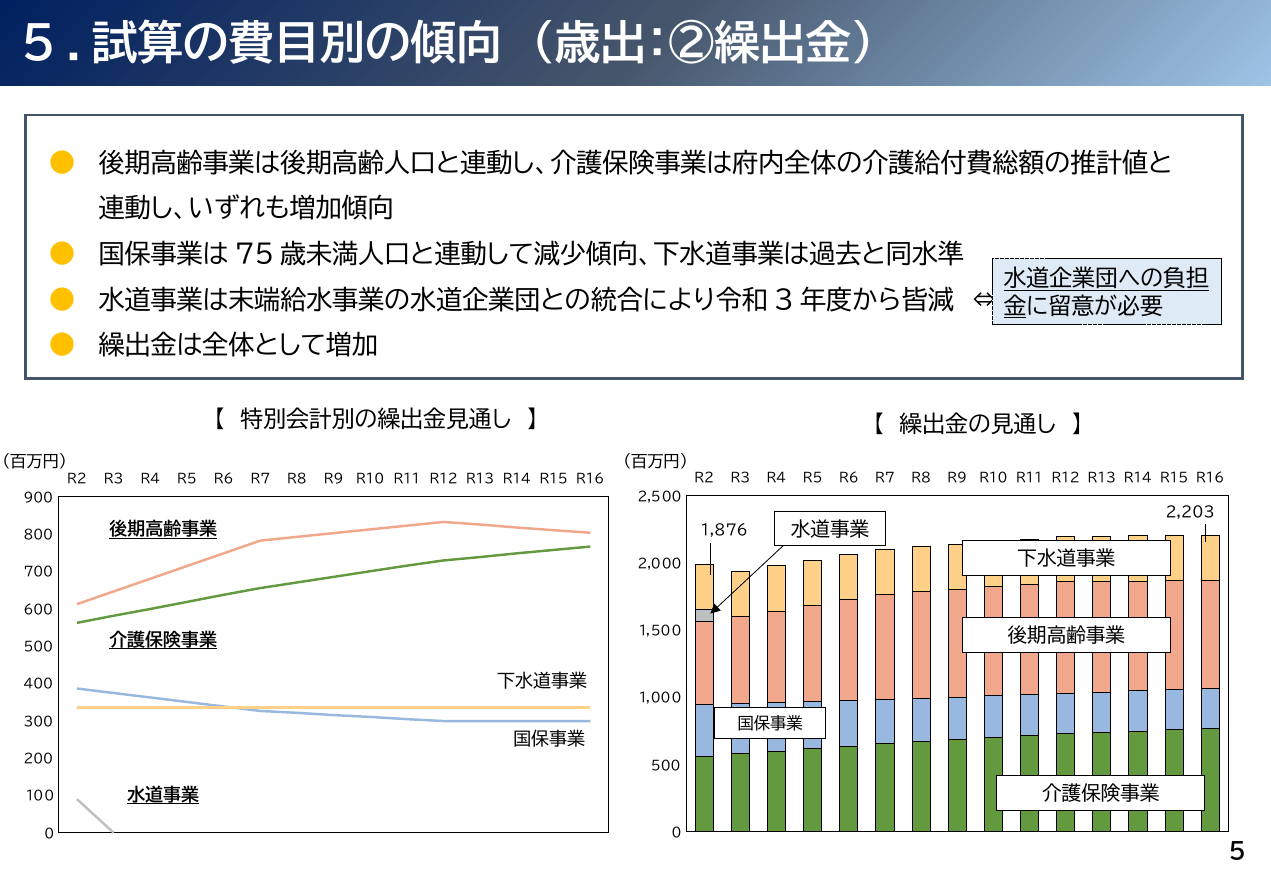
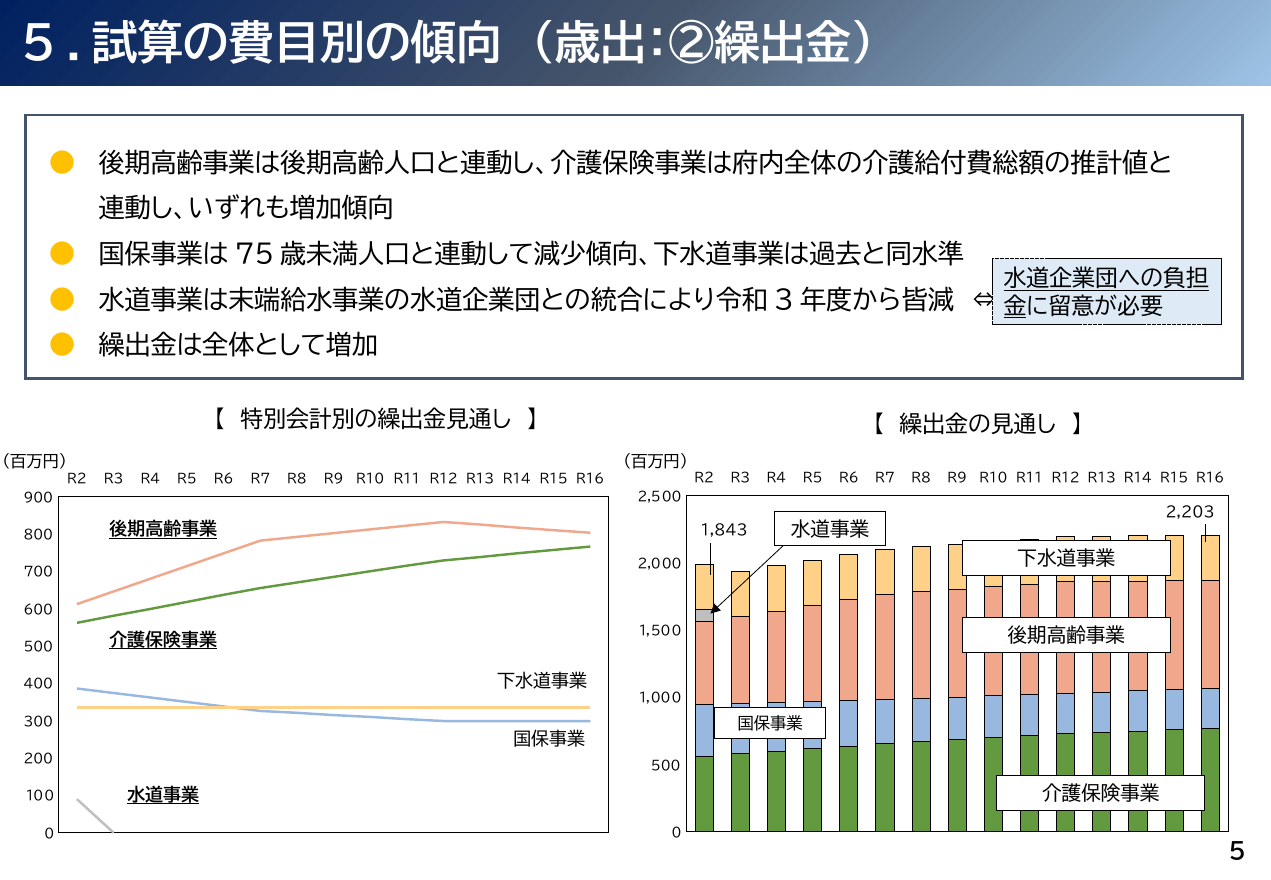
1,876: 1,876 -> 1,843 (724, 530)
